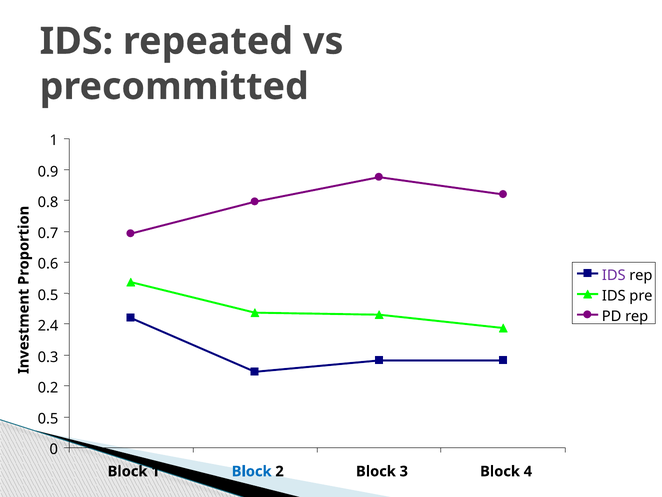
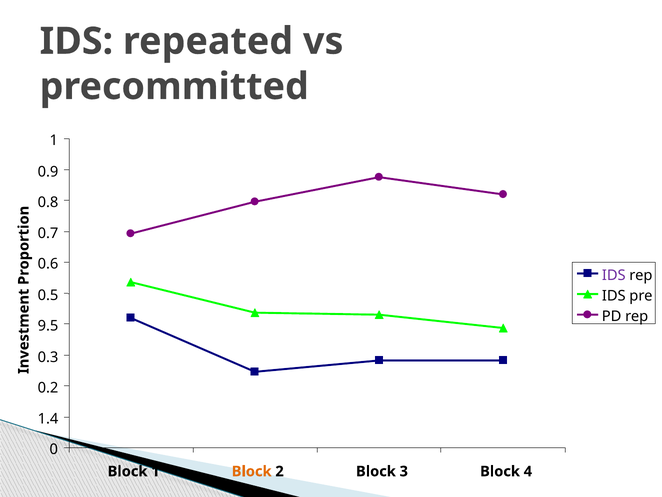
2.4: 2.4 -> 9.5 (48, 326)
0.5: 0.5 -> 1.4 (48, 419)
Block colour: blue -> orange (252, 471)
